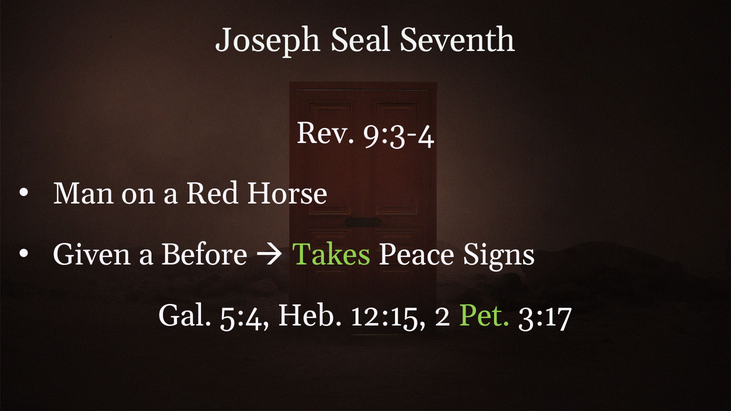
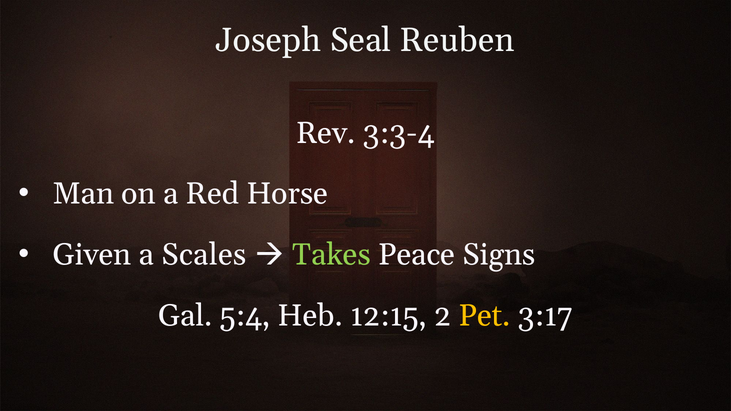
Seventh: Seventh -> Reuben (457, 40)
9:3-4: 9:3-4 -> 3:3-4 (399, 133)
Before: Before -> Scales (204, 255)
Pet colour: light green -> yellow (485, 316)
